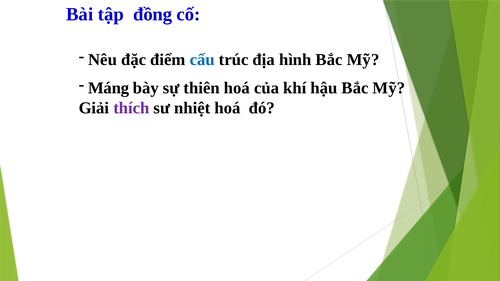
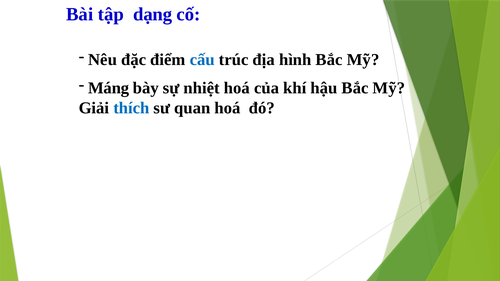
đồng: đồng -> dạng (153, 14)
thiên: thiên -> nhiệt (202, 88)
thích colour: purple -> blue (131, 108)
nhiệt: nhiệt -> quan (192, 108)
